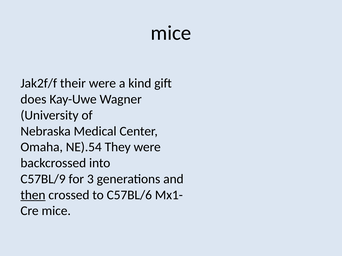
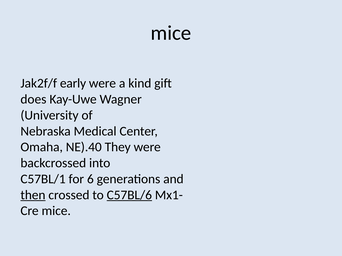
their: their -> early (73, 84)
NE).54: NE).54 -> NE).40 (84, 147)
C57BL/9: C57BL/9 -> C57BL/1 (43, 179)
3: 3 -> 6 (90, 179)
C57BL/6 underline: none -> present (129, 195)
